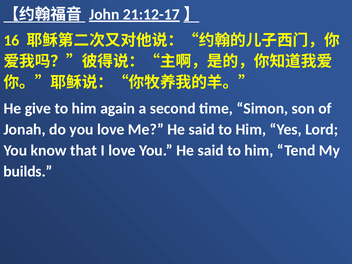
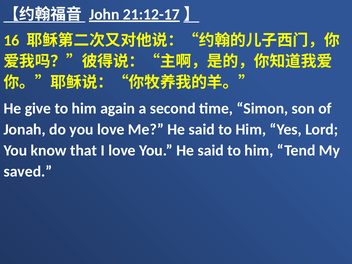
builds: builds -> saved (28, 171)
